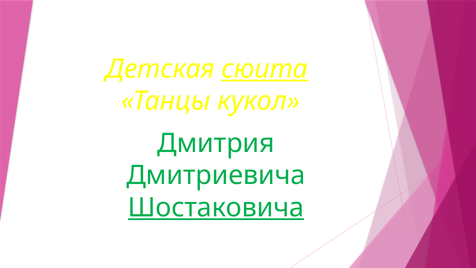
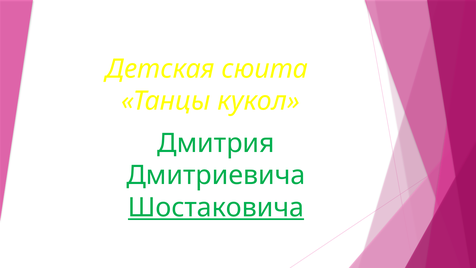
сюита underline: present -> none (265, 69)
